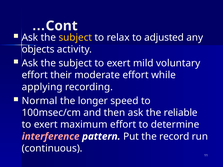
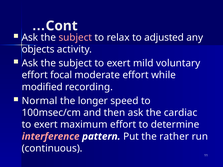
subject colour: yellow -> pink (75, 37)
their: their -> focal (61, 75)
applying: applying -> modified (42, 87)
reliable: reliable -> cardiac (181, 113)
record: record -> rather (174, 137)
